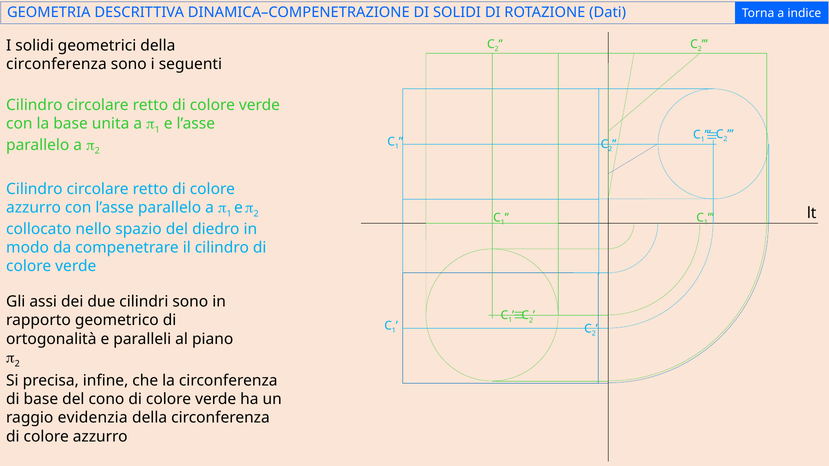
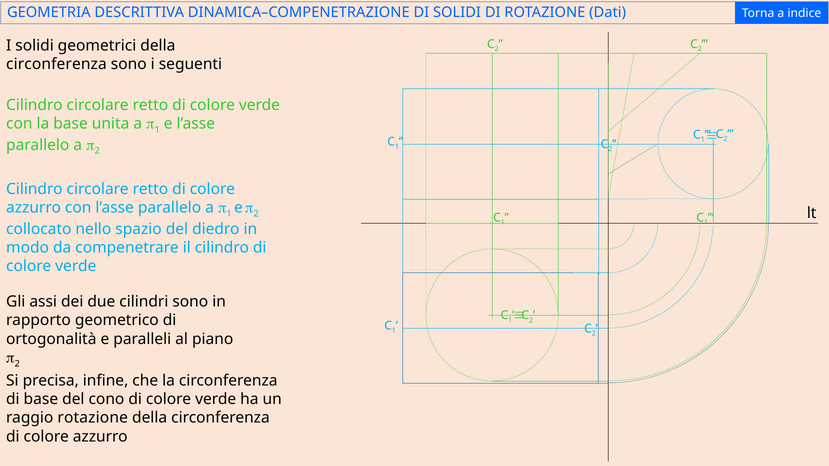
raggio evidenzia: evidenzia -> rotazione (93, 418)
